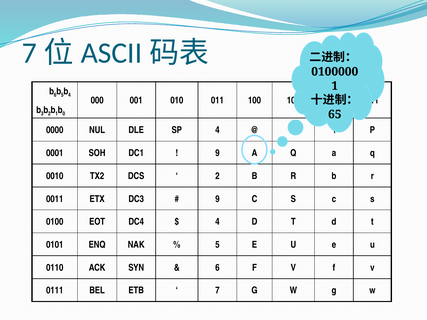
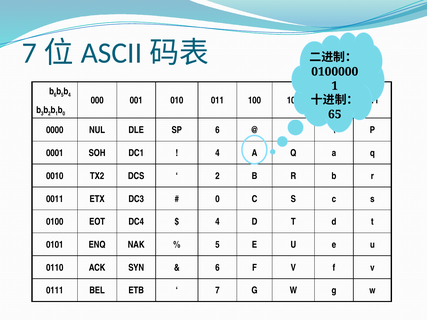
SP 4: 4 -> 6 (217, 130)
9: 9 -> 4 (217, 153)
9: 9 -> 0 (217, 199)
